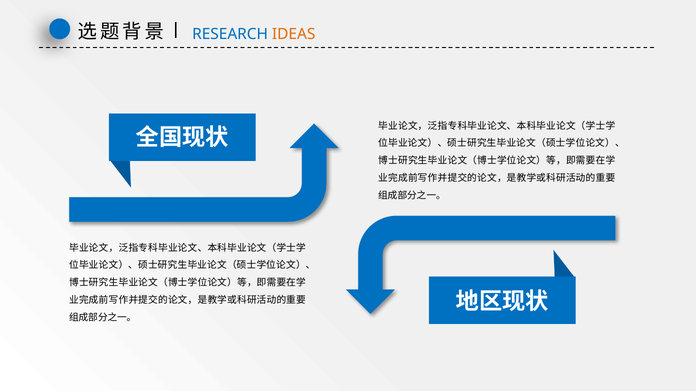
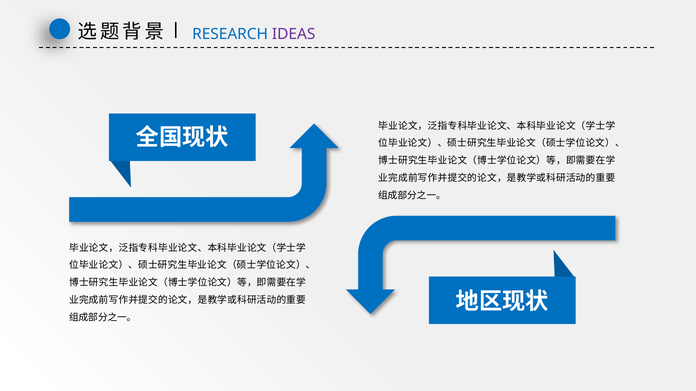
IDEAS colour: orange -> purple (294, 34)
